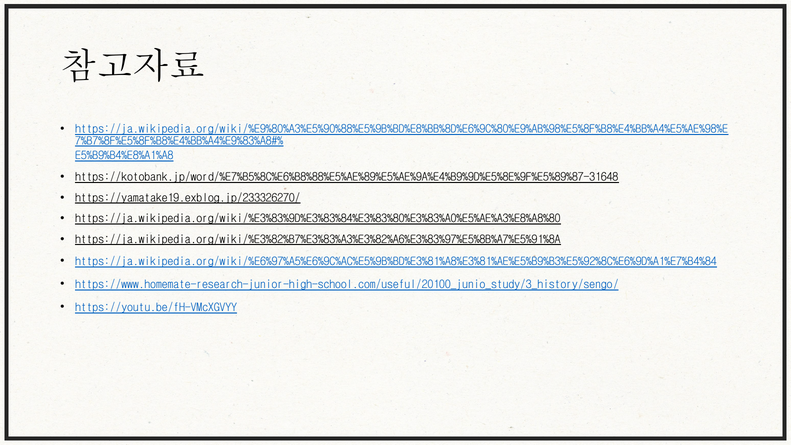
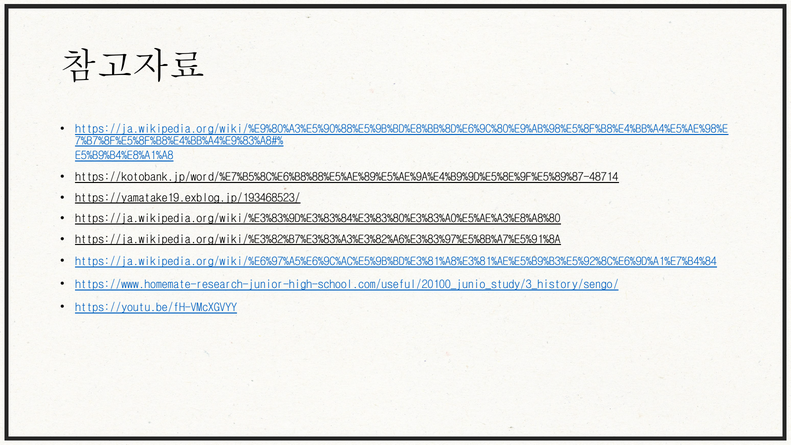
https://kotobank.jp/word/%E7%B5%8C%E6%B8%88%E5%AE%89%E5%AE%9A%E4%B9%9D%E5%8E%9F%E5%89%87-31648: https://kotobank.jp/word/%E7%B5%8C%E6%B8%88%E5%AE%89%E5%AE%9A%E4%B9%9D%E5%8E%9F%E5%89%87-31648 -> https://kotobank.jp/word/%E7%B5%8C%E6%B8%88%E5%AE%89%E5%AE%9A%E4%B9%9D%E5%8E%9F%E5%89%87-48714 (347, 177)
https://yamatake19.exblog.jp/233326270/: https://yamatake19.exblog.jp/233326270/ -> https://yamatake19.exblog.jp/193468523/ (188, 198)
